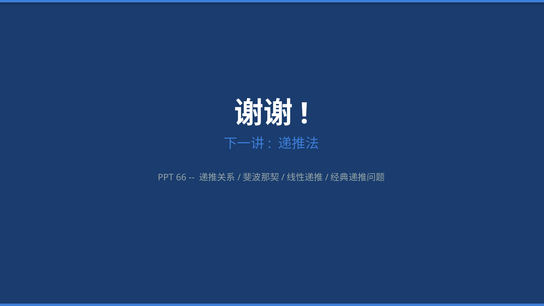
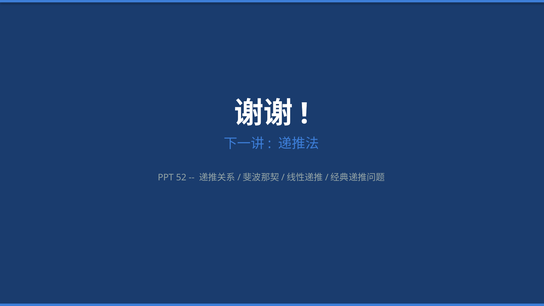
66: 66 -> 52 (181, 177)
